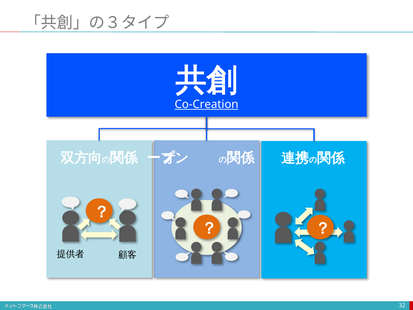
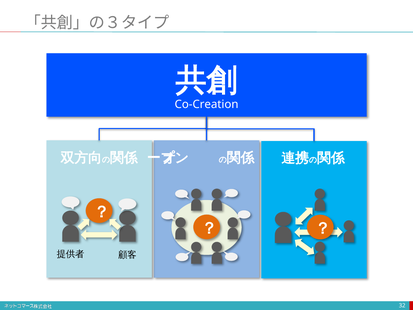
Co-Creation underline: present -> none (207, 104)
